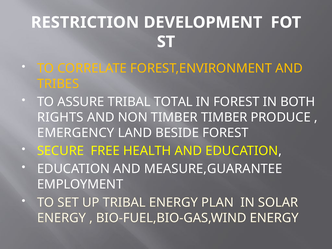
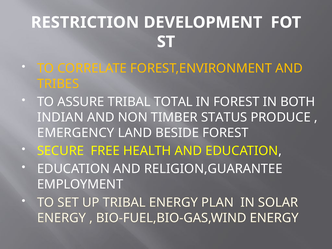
RIGHTS: RIGHTS -> INDIAN (60, 117)
TIMBER TIMBER: TIMBER -> STATUS (224, 117)
MEASURE,GUARANTEE: MEASURE,GUARANTEE -> RELIGION,GUARANTEE (213, 169)
